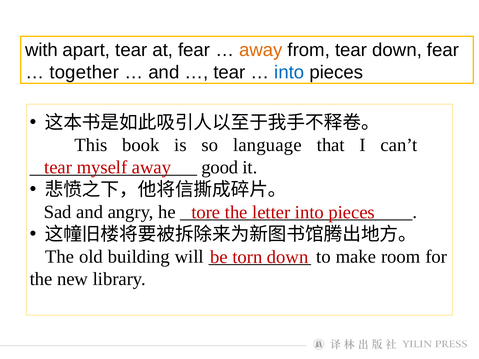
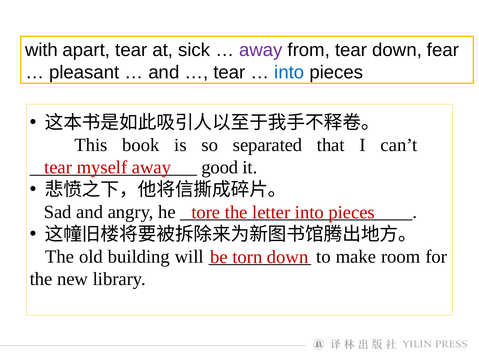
at fear: fear -> sick (194, 50)
away colour: orange -> purple (261, 50)
together: together -> pleasant (84, 72)
language: language -> separated (268, 145)
